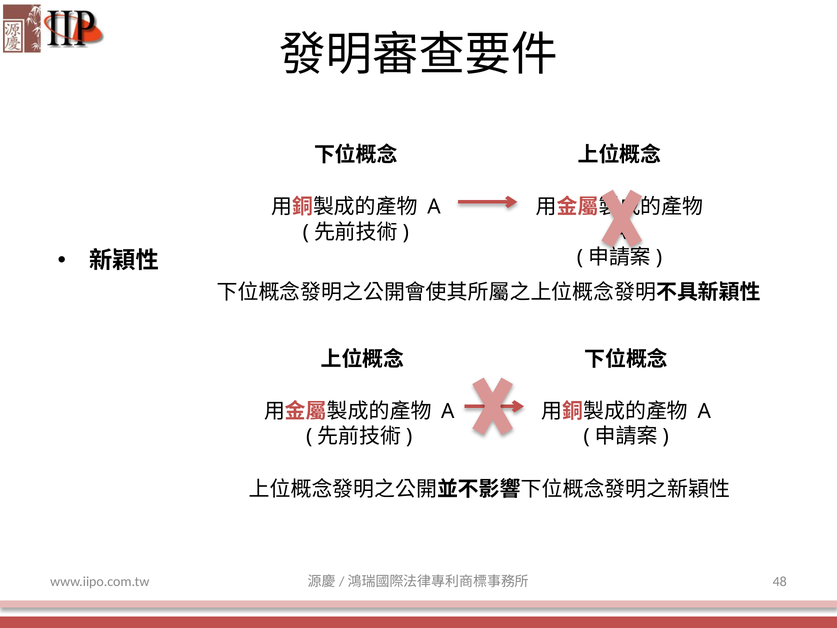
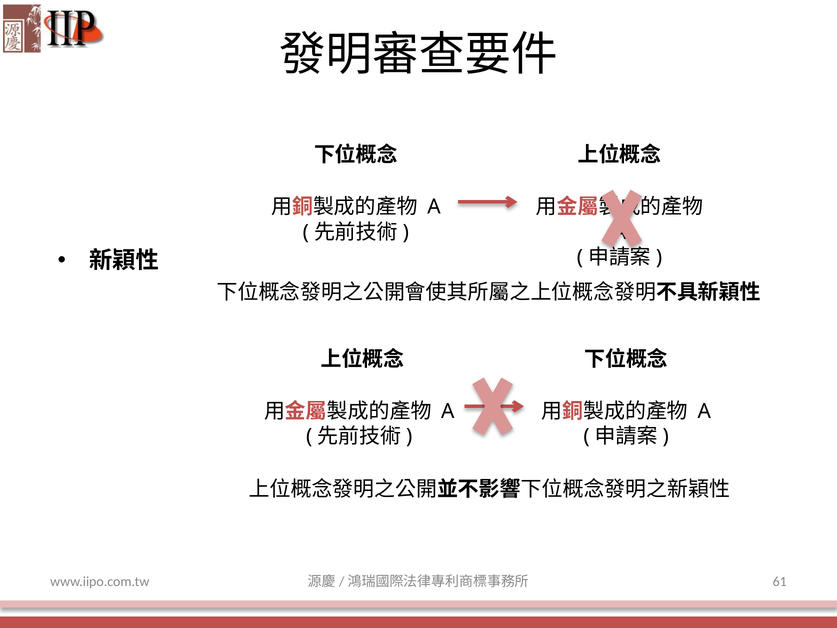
48: 48 -> 61 (780, 581)
